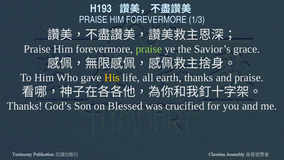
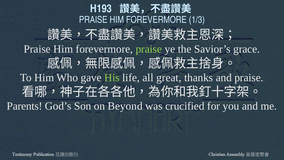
His colour: yellow -> light green (112, 77)
earth: earth -> great (169, 77)
Thanks: Thanks -> Parents (25, 106)
Blessed: Blessed -> Beyond (125, 106)
